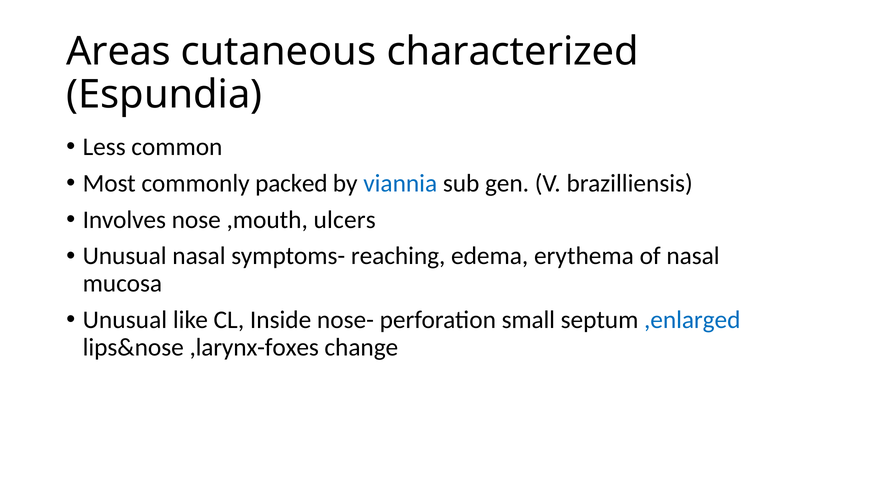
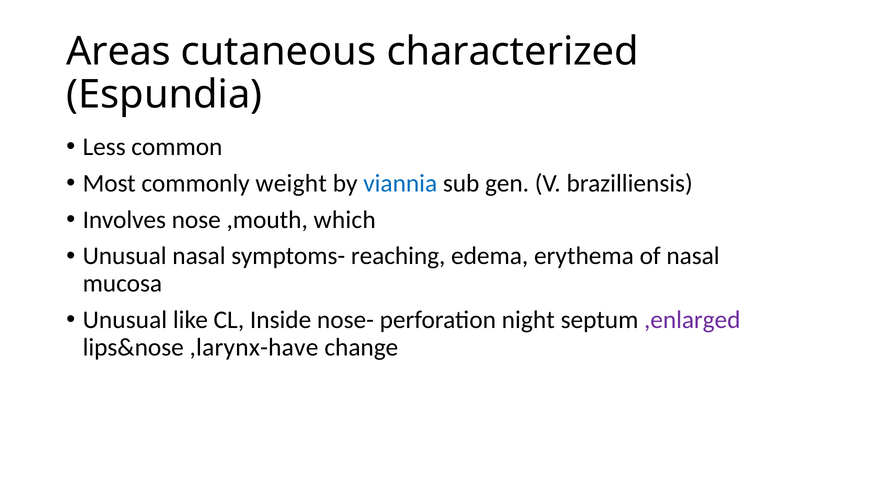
packed: packed -> weight (291, 183)
ulcers: ulcers -> which (345, 220)
small: small -> night (528, 320)
,enlarged colour: blue -> purple (692, 320)
,larynx-foxes: ,larynx-foxes -> ,larynx-have (254, 347)
